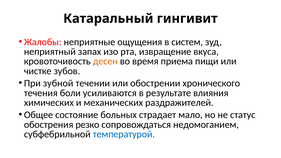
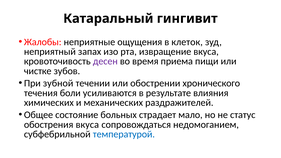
систем: систем -> клеток (187, 42)
десен colour: orange -> purple (105, 61)
обострения резко: резко -> вкуса (87, 125)
